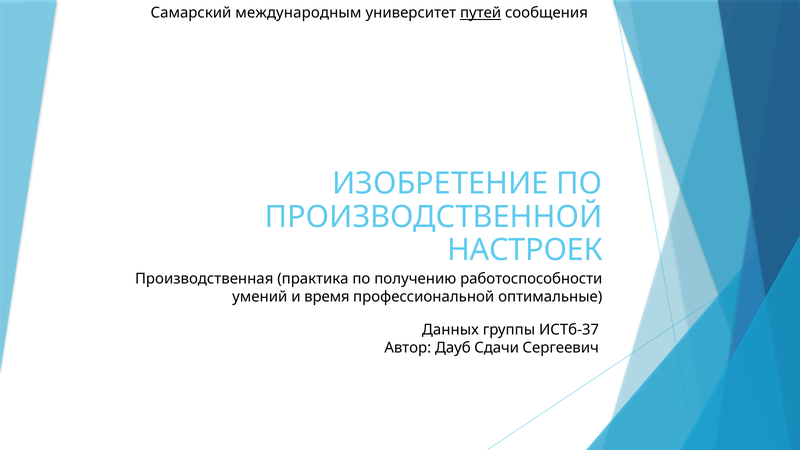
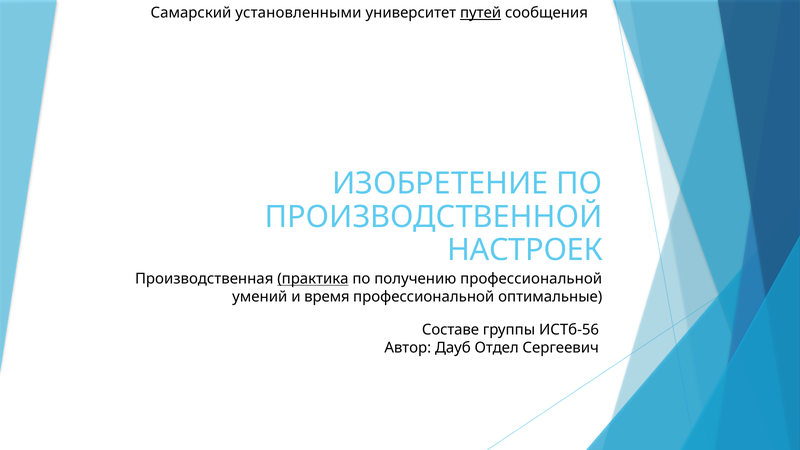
международным: международным -> установленными (298, 13)
практика underline: none -> present (313, 279)
получению работоспособности: работоспособности -> профессиональной (531, 279)
Данных: Данных -> Составе (450, 330)
ИСТб-37: ИСТб-37 -> ИСТб-56 (569, 330)
Сдачи: Сдачи -> Отдел (497, 348)
